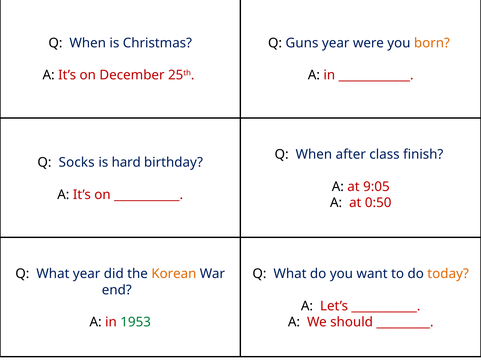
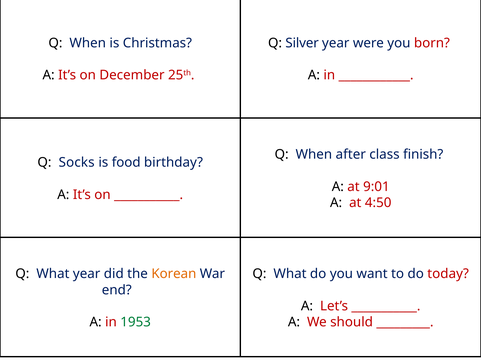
Guns: Guns -> Silver (302, 43)
born colour: orange -> red (432, 43)
hard: hard -> food (126, 162)
9:05: 9:05 -> 9:01 (376, 186)
0:50: 0:50 -> 4:50 (378, 203)
today colour: orange -> red (448, 274)
